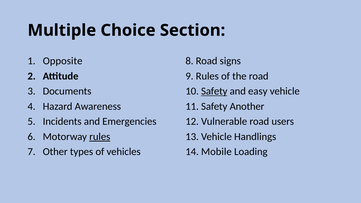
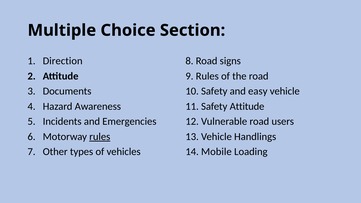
Opposite: Opposite -> Direction (63, 61)
Safety underline: present -> none (214, 91)
Safety Another: Another -> Attitude (247, 106)
